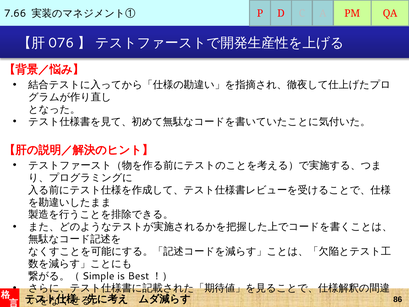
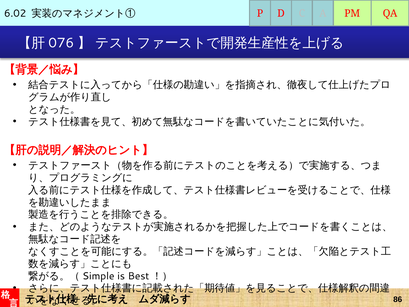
7.66: 7.66 -> 6.02 (15, 14)
